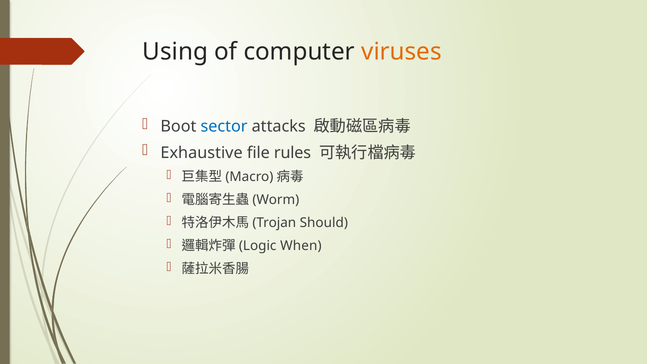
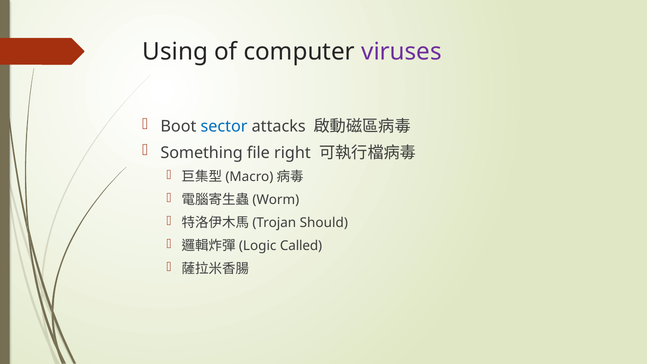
viruses colour: orange -> purple (402, 52)
Exhaustive: Exhaustive -> Something (202, 153)
rules: rules -> right (292, 153)
When: When -> Called (301, 246)
